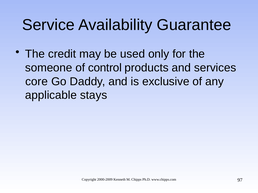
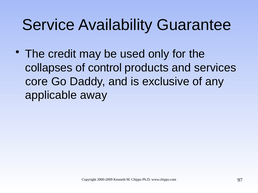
someone: someone -> collapses (49, 68)
stays: stays -> away (94, 95)
